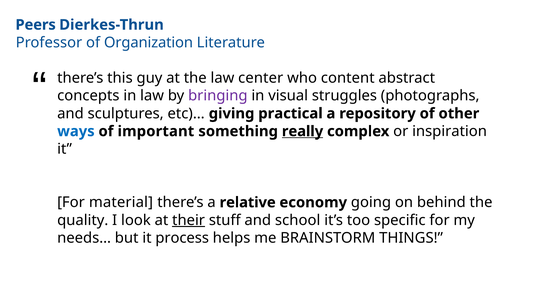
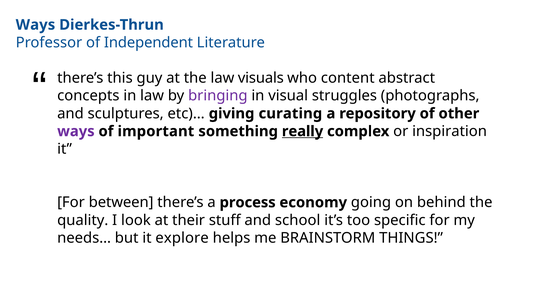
Peers: Peers -> Ways (35, 25)
Organization: Organization -> Independent (148, 43)
center: center -> visuals (261, 78)
practical: practical -> curating (290, 113)
ways colour: blue -> purple (76, 131)
material: material -> between (121, 202)
relative: relative -> process (248, 202)
their underline: present -> none (189, 220)
process: process -> explore (182, 238)
